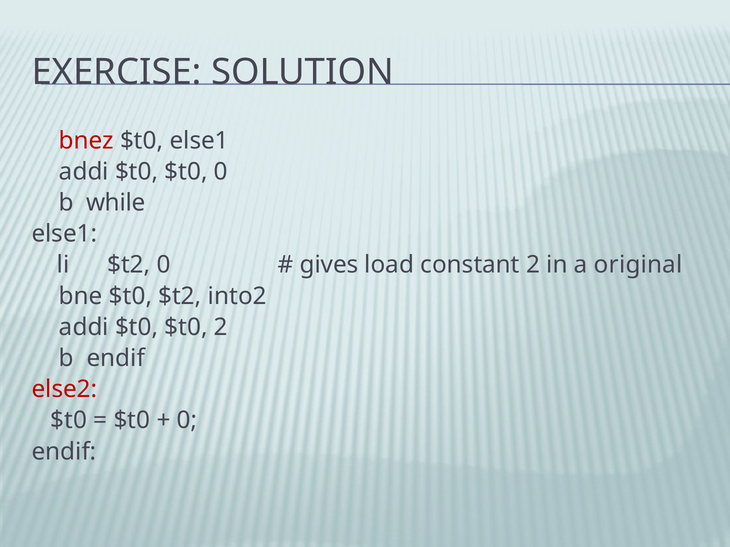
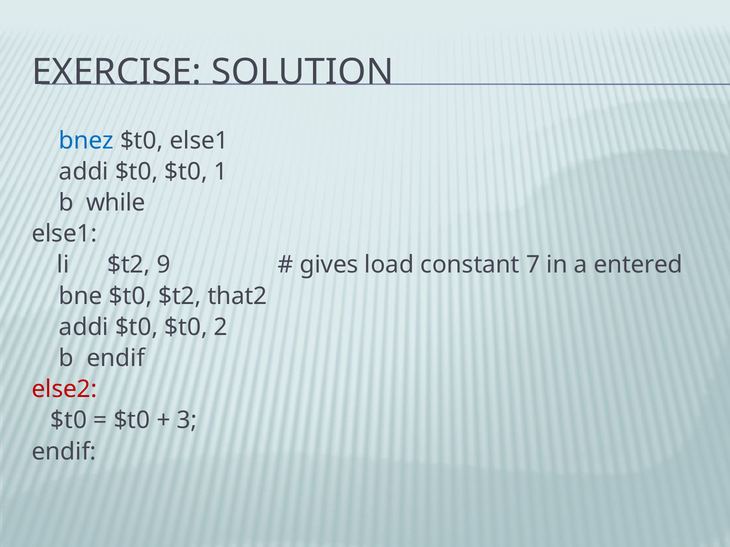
bnez colour: red -> blue (86, 141)
$t0 0: 0 -> 1 (221, 172)
$t2 0: 0 -> 9 (164, 265)
constant 2: 2 -> 7 (533, 265)
original: original -> entered (638, 265)
into2: into2 -> that2 (237, 296)
0: 0 -> 3 (187, 421)
